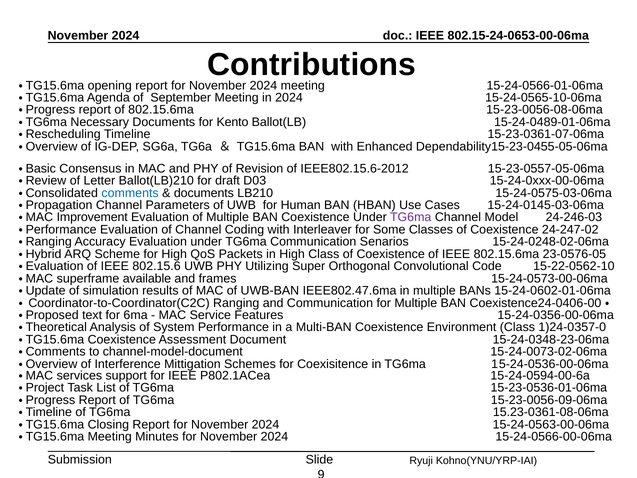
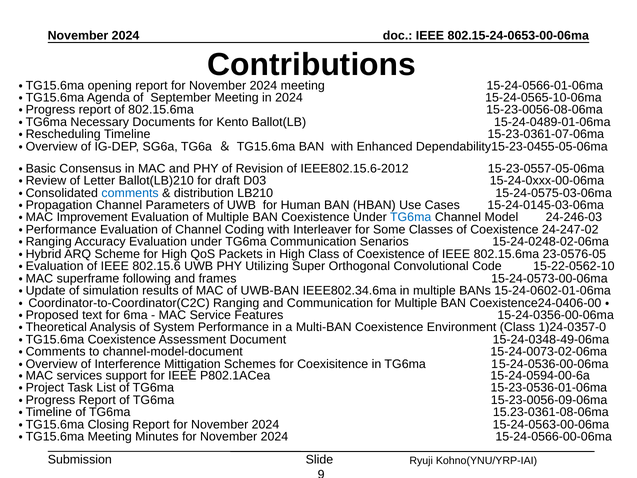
documents: documents -> distribution (204, 193)
TG6ma colour: purple -> blue (411, 217)
available: available -> following (147, 278)
IEEE802.47.6ma: IEEE802.47.6ma -> IEEE802.34.6ma (350, 291)
15-24-0348-23-06ma: 15-24-0348-23-06ma -> 15-24-0348-49-06ma (551, 339)
